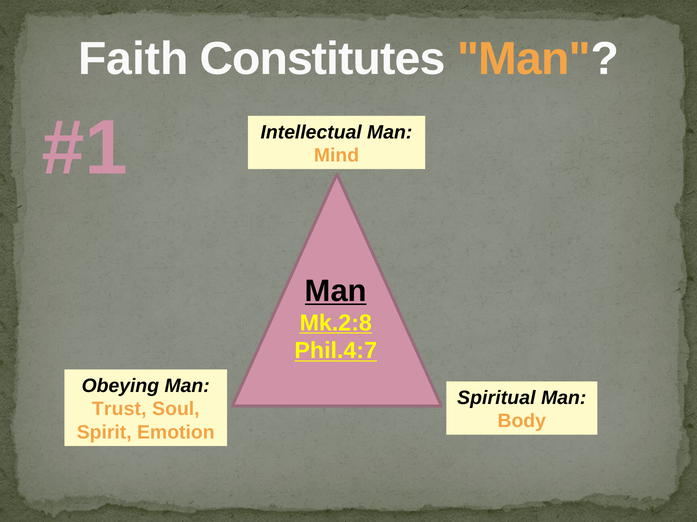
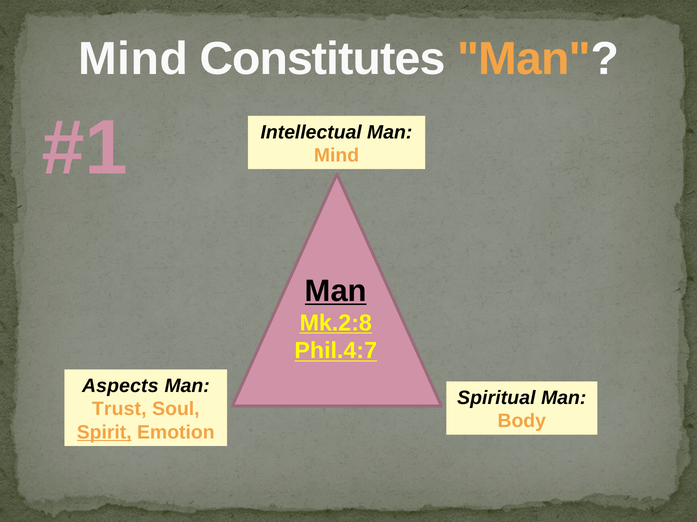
Faith: Faith -> Mind (133, 59)
Obeying: Obeying -> Aspects (120, 386)
Spirit underline: none -> present (104, 433)
